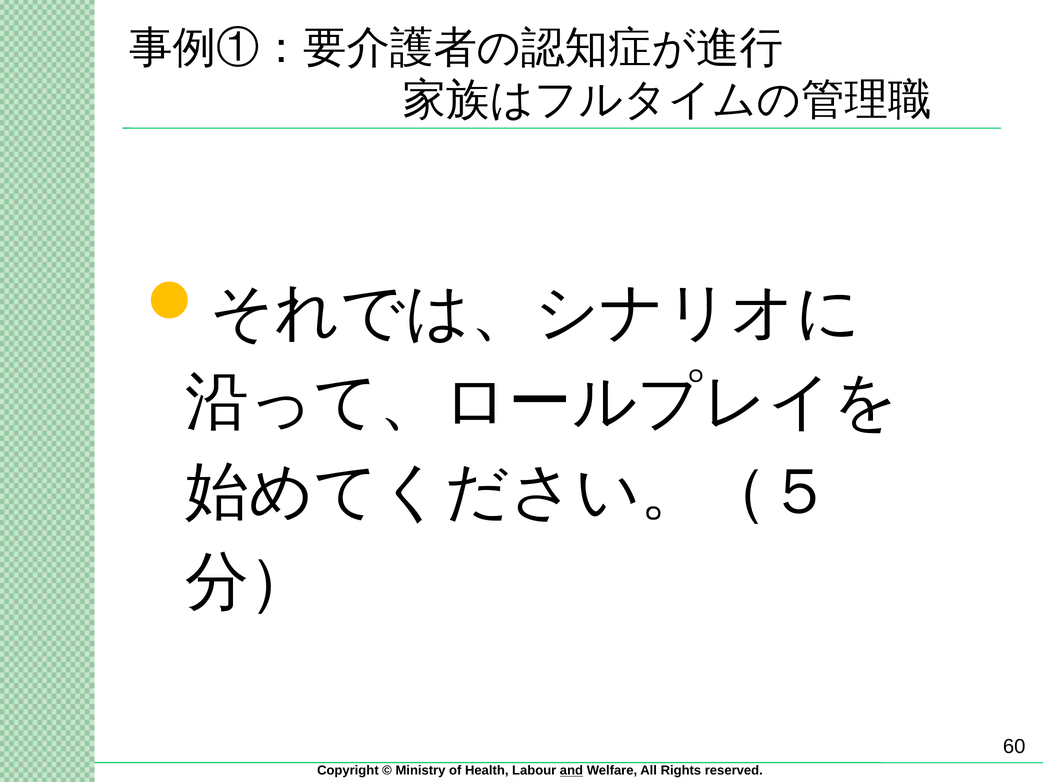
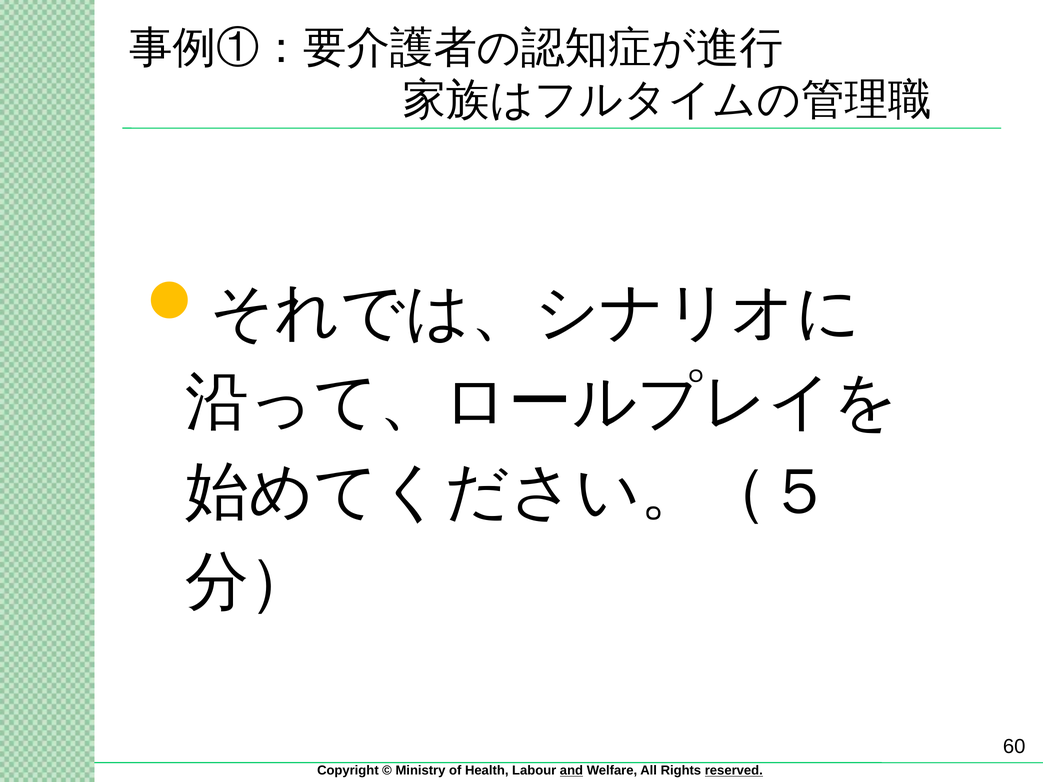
reserved underline: none -> present (734, 771)
